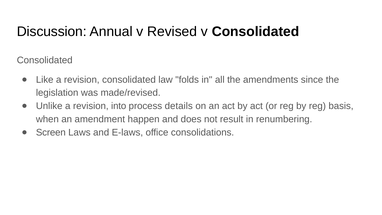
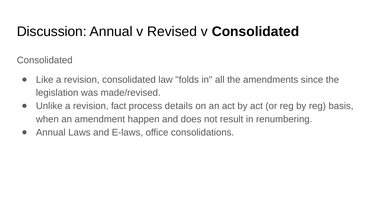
into: into -> fact (119, 106)
Screen: Screen -> Annual (51, 132)
